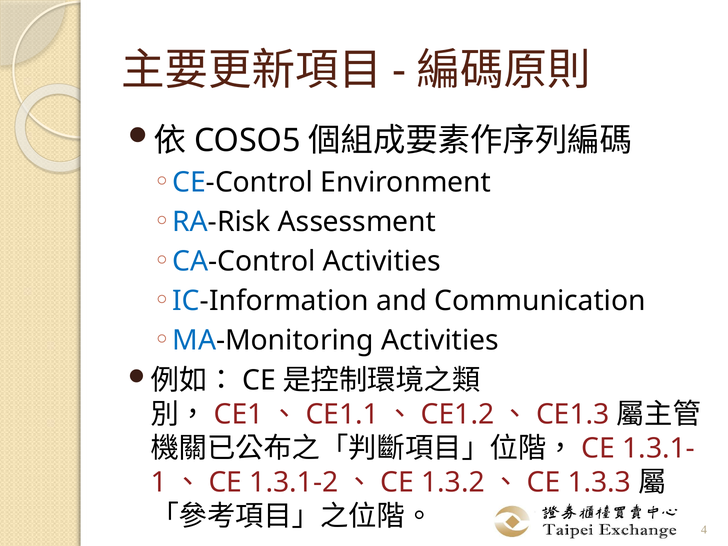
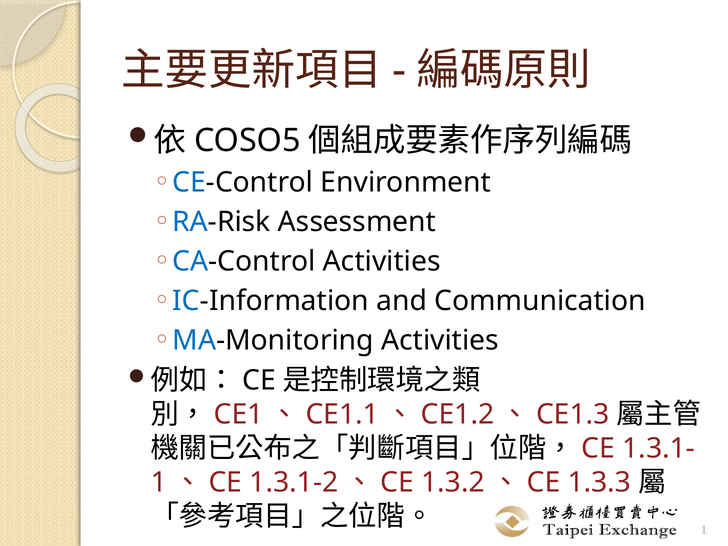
4: 4 -> 1 (704, 530)
